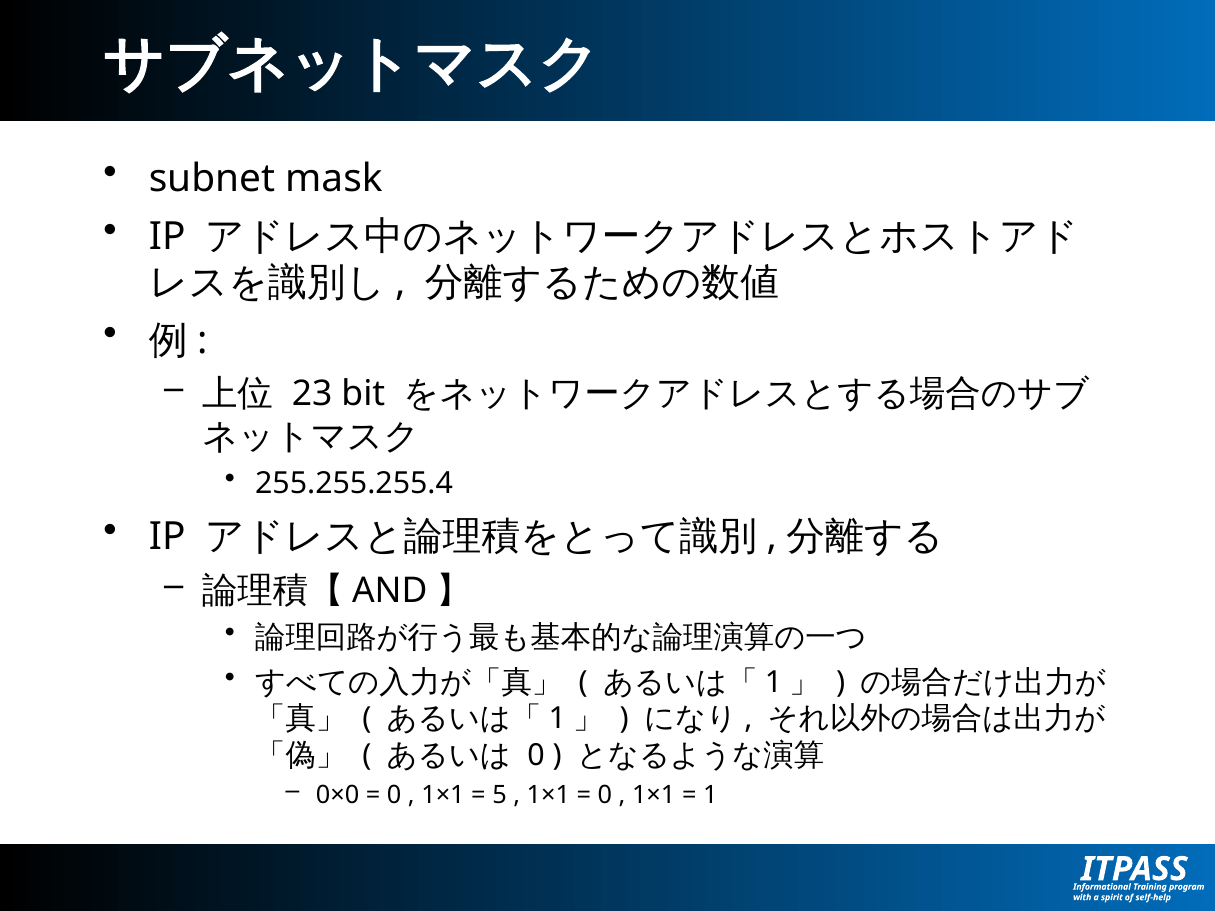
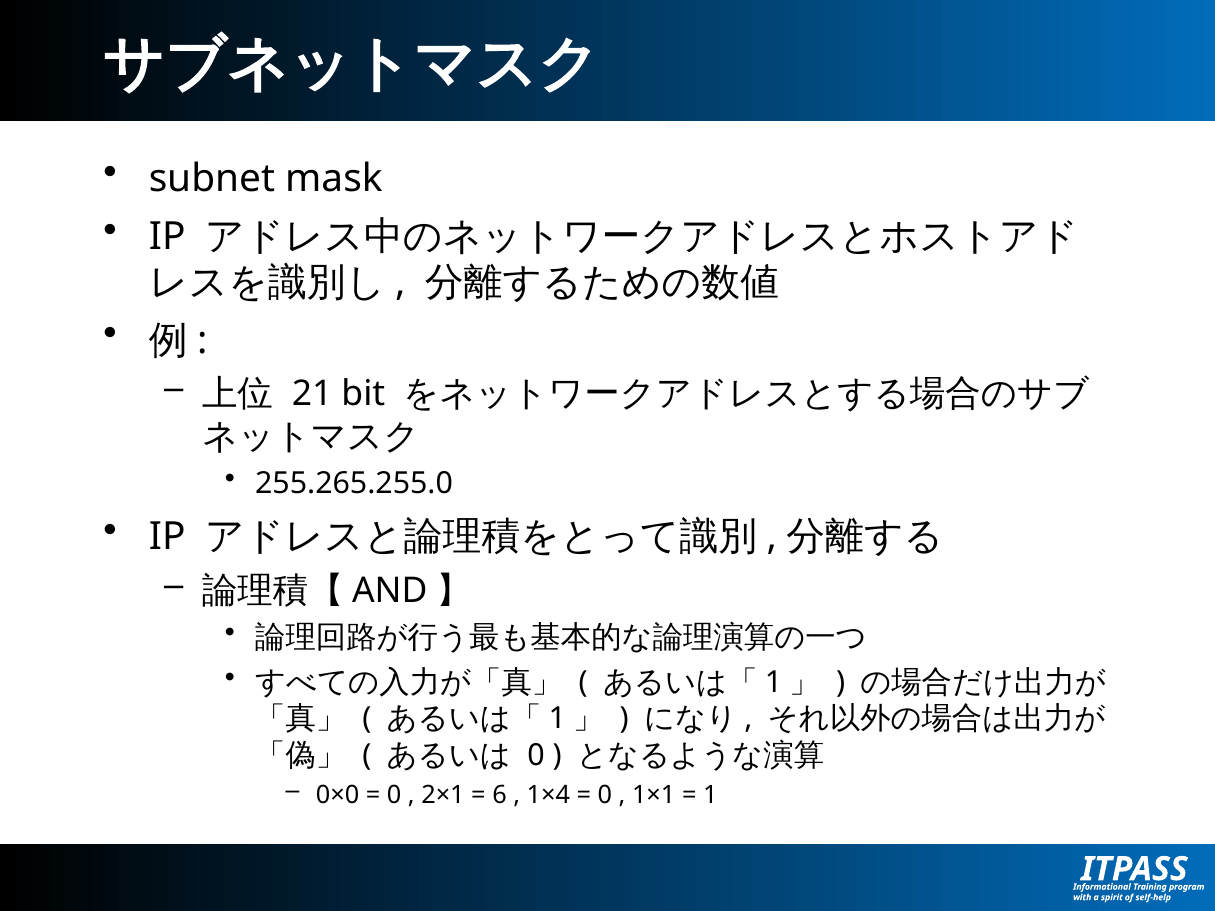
23: 23 -> 21 (312, 394)
255.255.255.4: 255.255.255.4 -> 255.265.255.0 (354, 484)
1×1: 1×1 -> 2×1 (443, 795)
5: 5 -> 6 (500, 795)
1×1: 1×1 -> 1×4 (548, 795)
